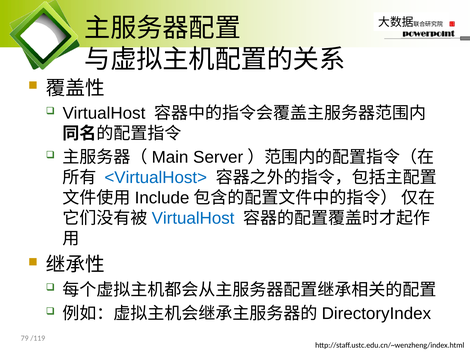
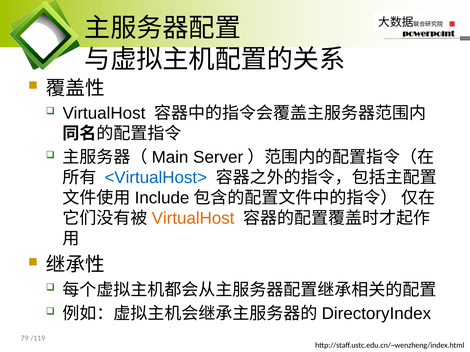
VirtualHost colour: blue -> orange (193, 219)
